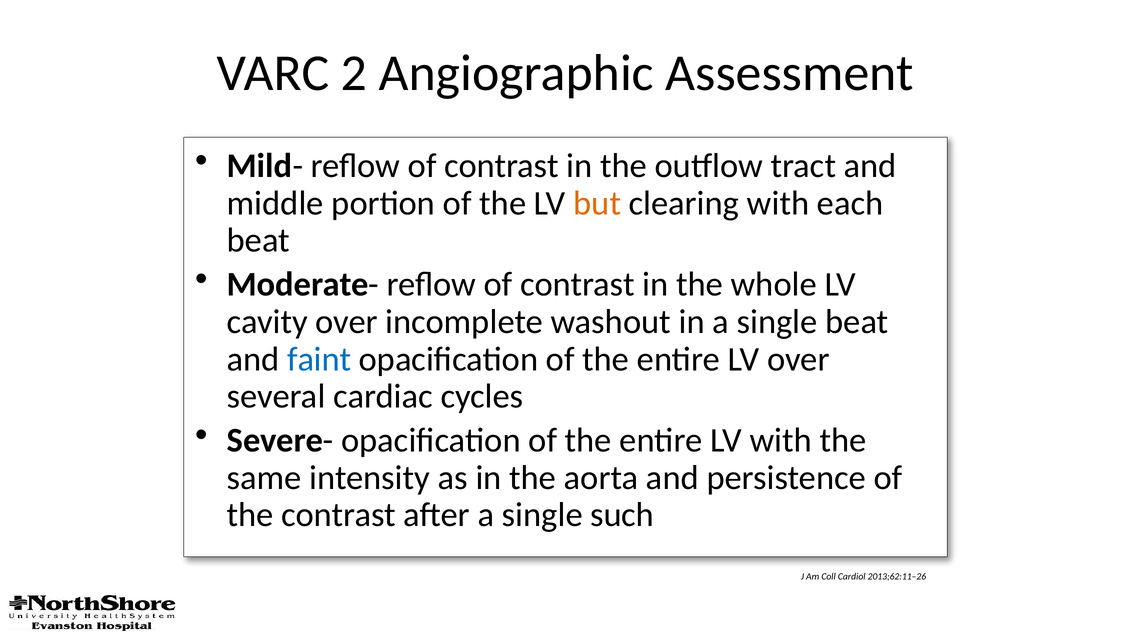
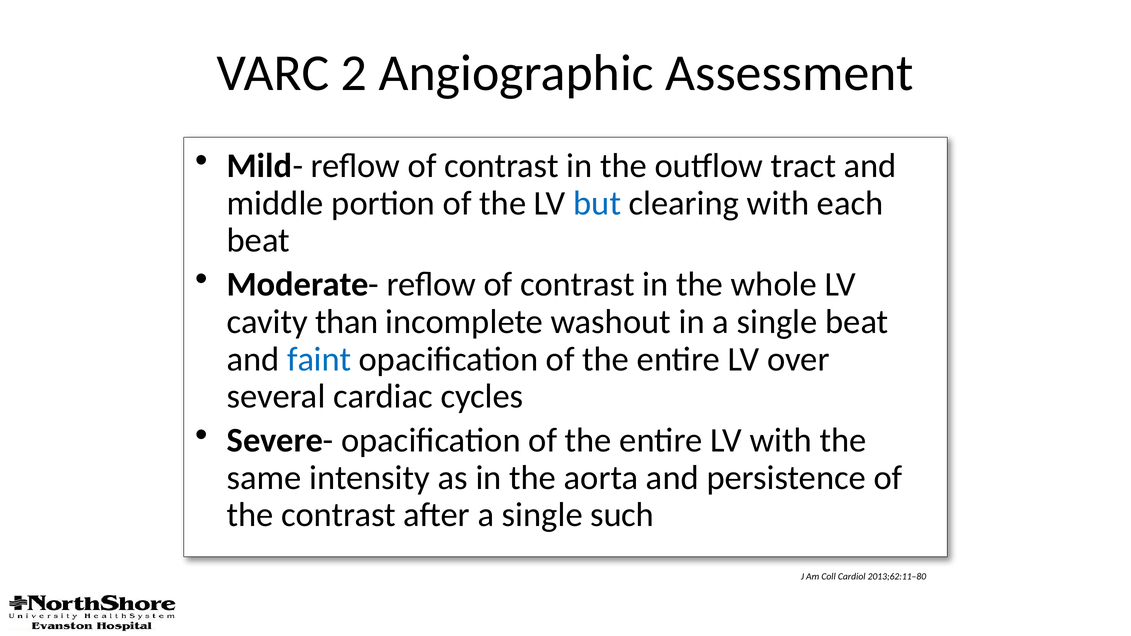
but colour: orange -> blue (597, 203)
cavity over: over -> than (347, 322)
2013;62:11–26: 2013;62:11–26 -> 2013;62:11–80 (897, 577)
